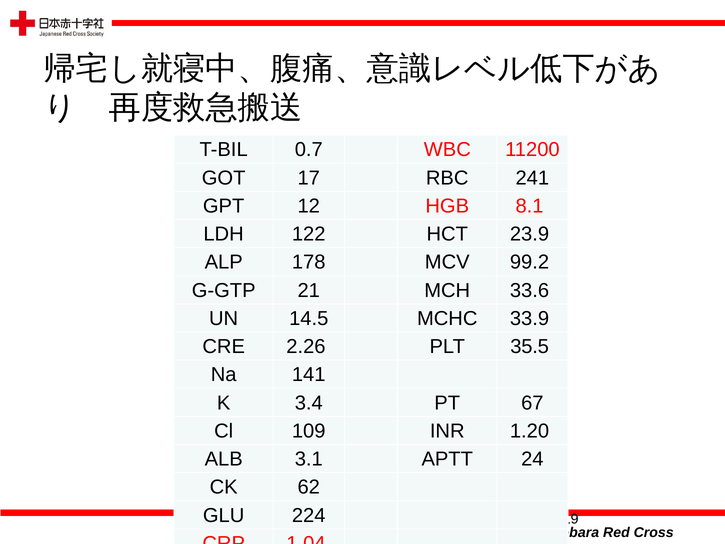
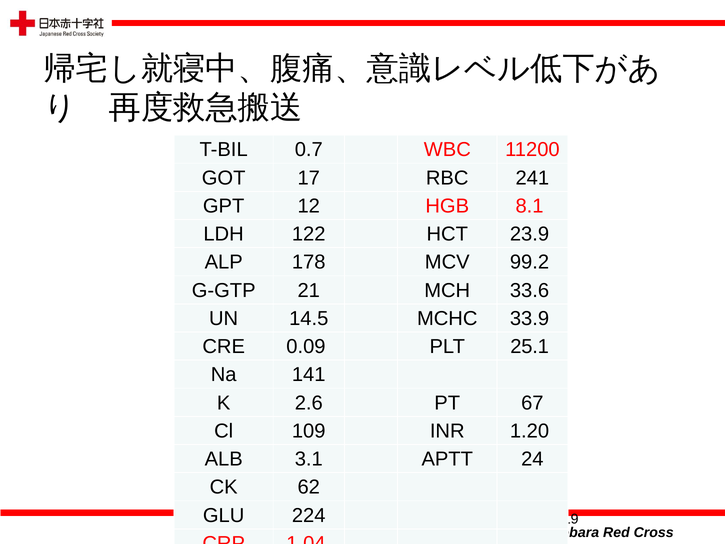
2.26: 2.26 -> 0.09 (306, 347)
35.5: 35.5 -> 25.1 (530, 347)
3.4: 3.4 -> 2.6 (309, 403)
